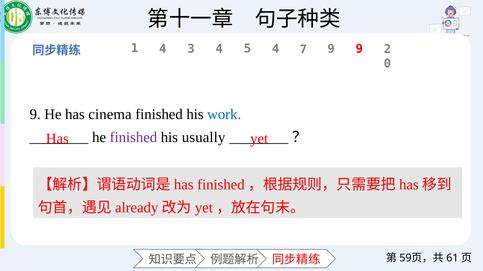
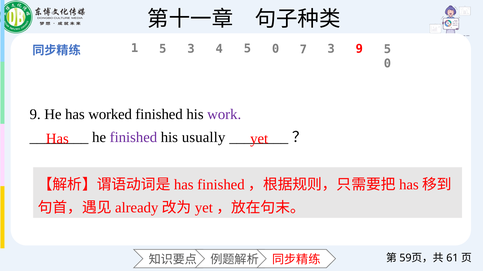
1 4: 4 -> 5 (163, 49)
4 5 4: 4 -> 0 (276, 49)
7 9: 9 -> 3 (331, 49)
9 2: 2 -> 5 (387, 49)
cinema: cinema -> worked (110, 115)
work colour: blue -> purple (224, 115)
